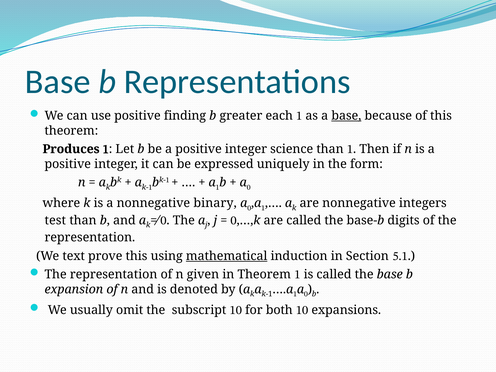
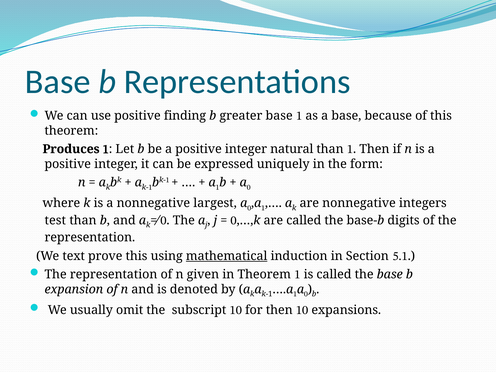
greater each: each -> base (279, 116)
base underline: present -> none (346, 116)
science: science -> natural (292, 149)
binary: binary -> largest (215, 203)
for both: both -> then (279, 310)
